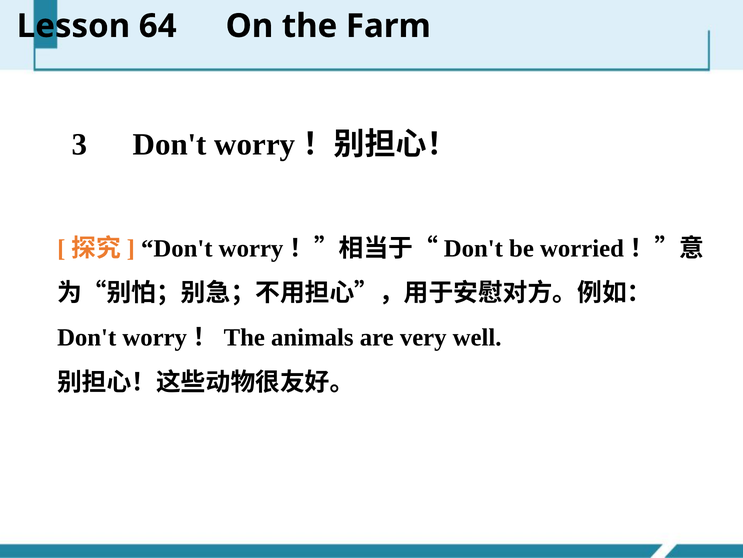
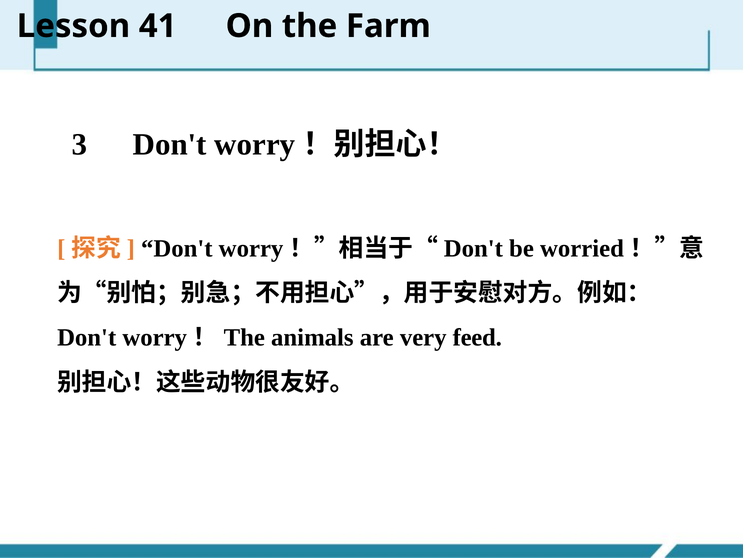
64: 64 -> 41 (158, 26)
well: well -> feed (477, 337)
